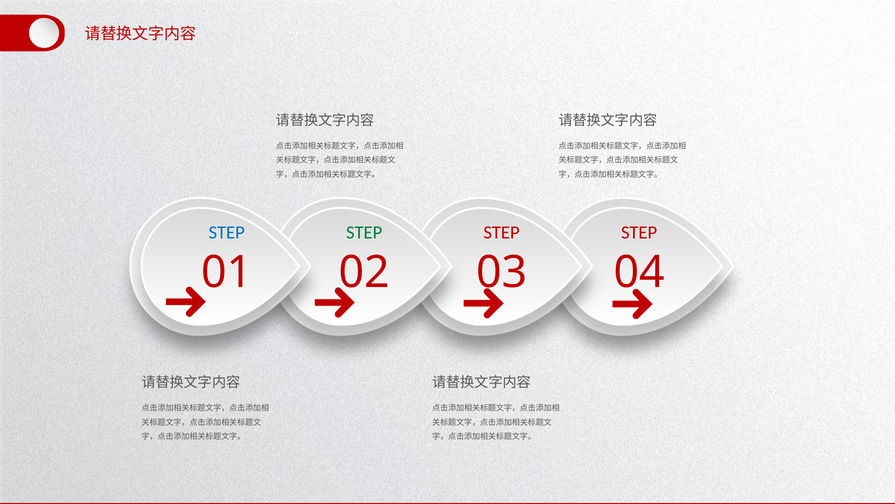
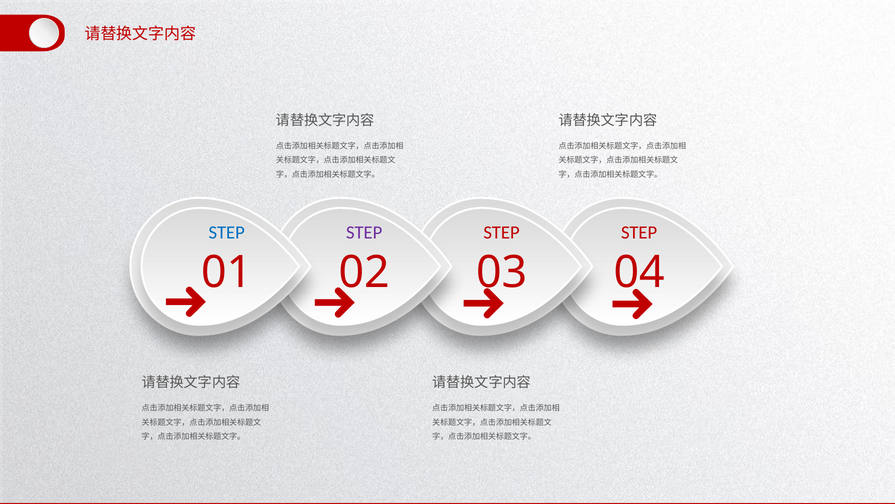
STEP colour: green -> purple (364, 232)
